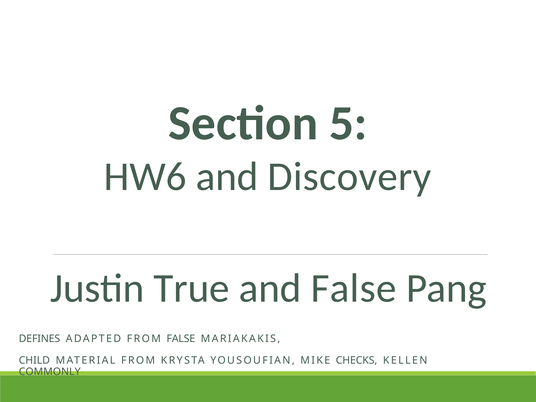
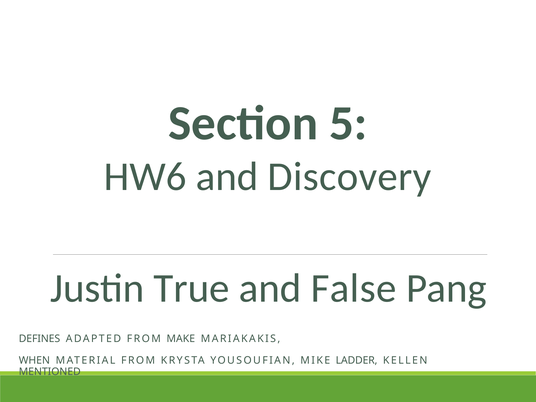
FROM FALSE: FALSE -> MAKE (181, 339)
CHILD: CHILD -> WHEN (34, 360)
CHECKS: CHECKS -> LADDER (357, 360)
COMMONLY: COMMONLY -> MENTIONED (50, 372)
